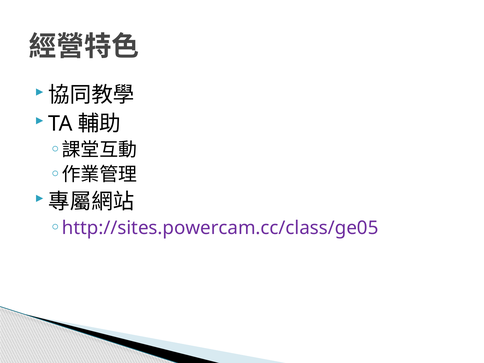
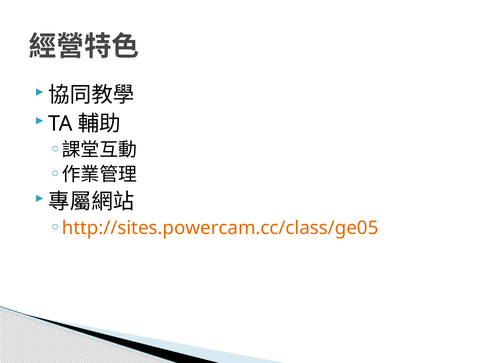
http://sites.powercam.cc/class/ge05 colour: purple -> orange (220, 228)
